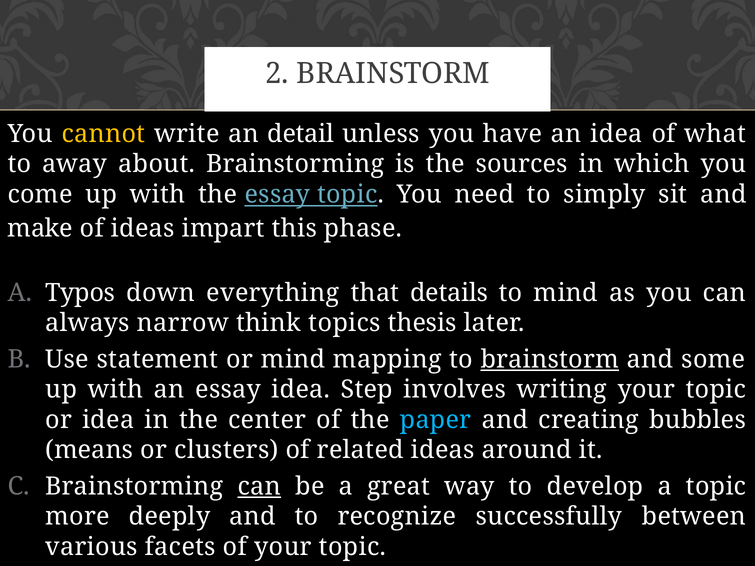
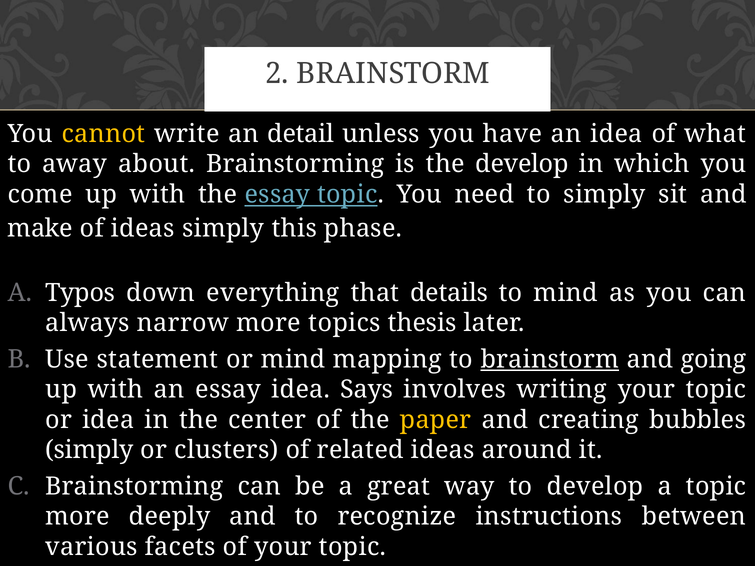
the sources: sources -> develop (522, 164)
ideas impart: impart -> simply (223, 229)
narrow think: think -> more (268, 323)
some: some -> going (714, 360)
Step: Step -> Says (367, 390)
paper colour: light blue -> yellow (435, 420)
means: means -> simply (89, 450)
can underline: present -> none (259, 487)
successfully: successfully -> instructions (549, 517)
